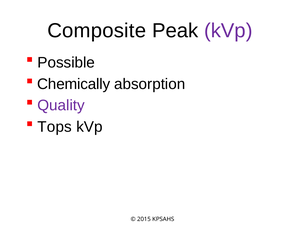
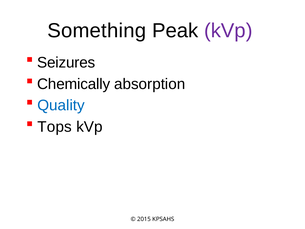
Composite: Composite -> Something (97, 31)
Possible: Possible -> Seizures (66, 63)
Quality colour: purple -> blue (61, 105)
